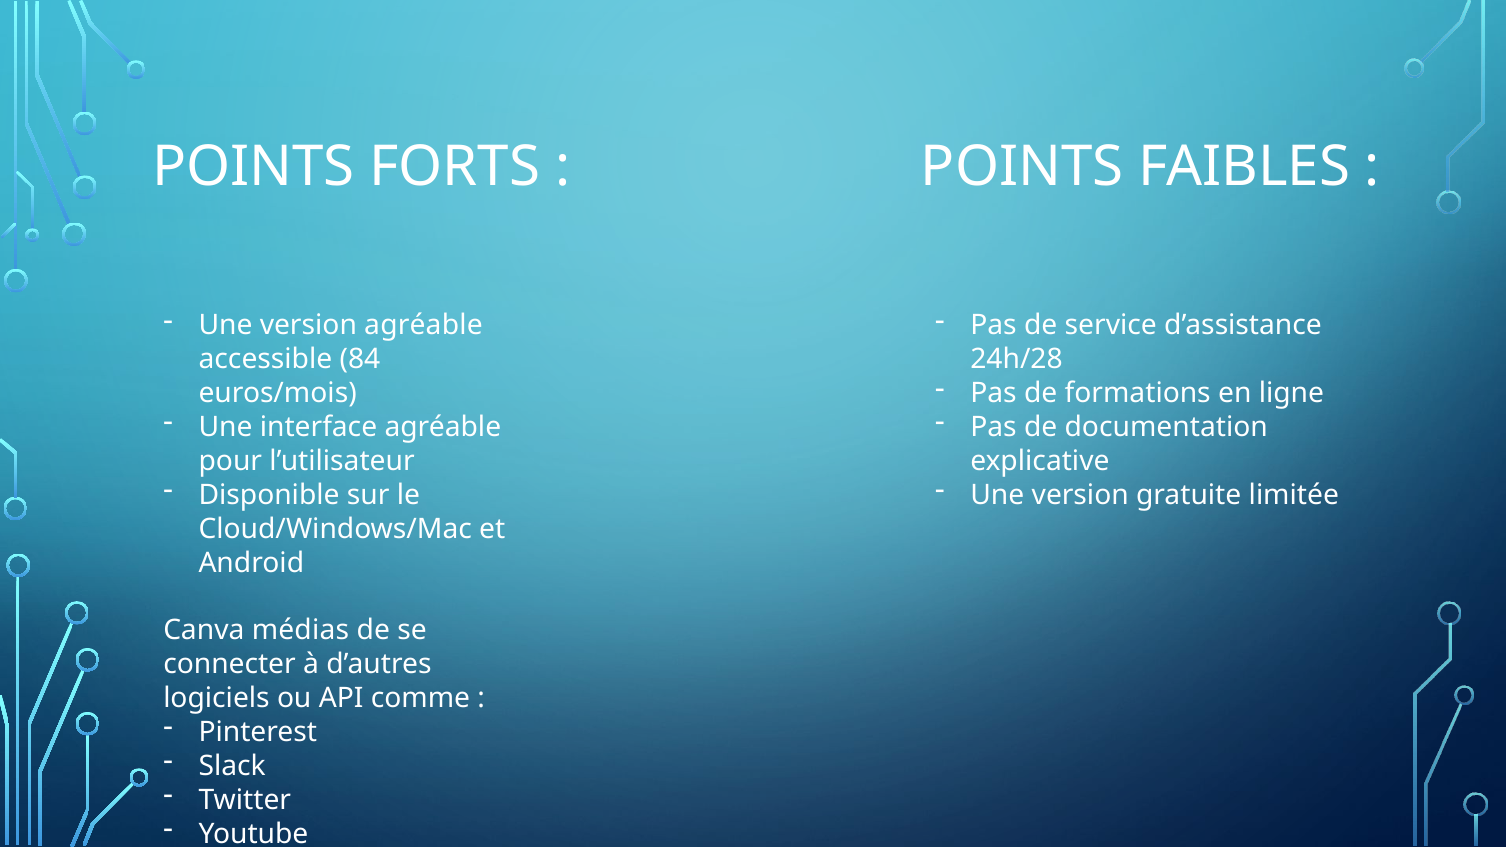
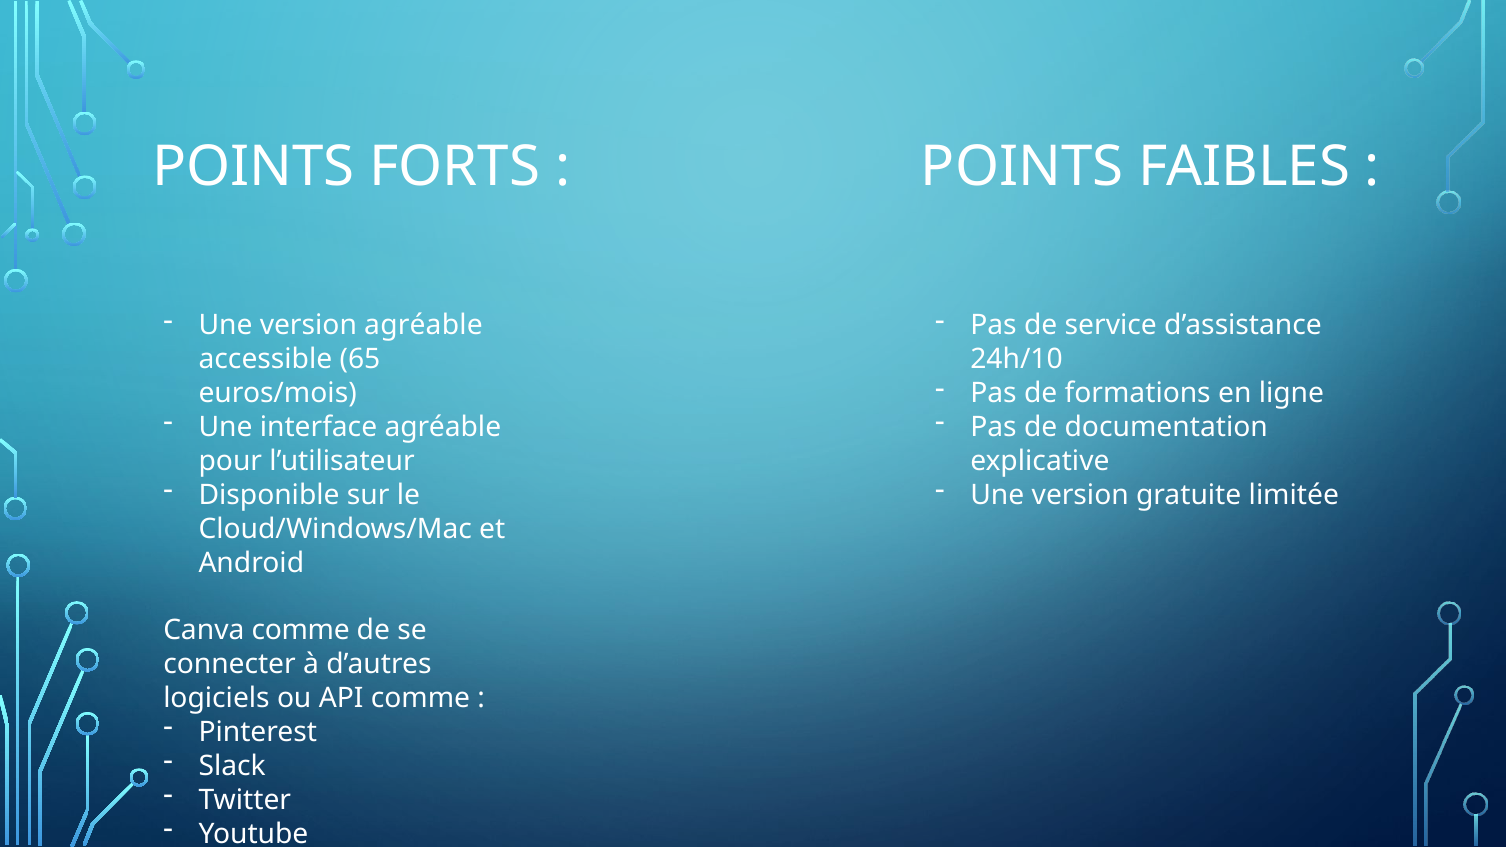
84: 84 -> 65 (360, 360)
24h/28: 24h/28 -> 24h/10 (1017, 360)
Canva médias: médias -> comme (301, 631)
